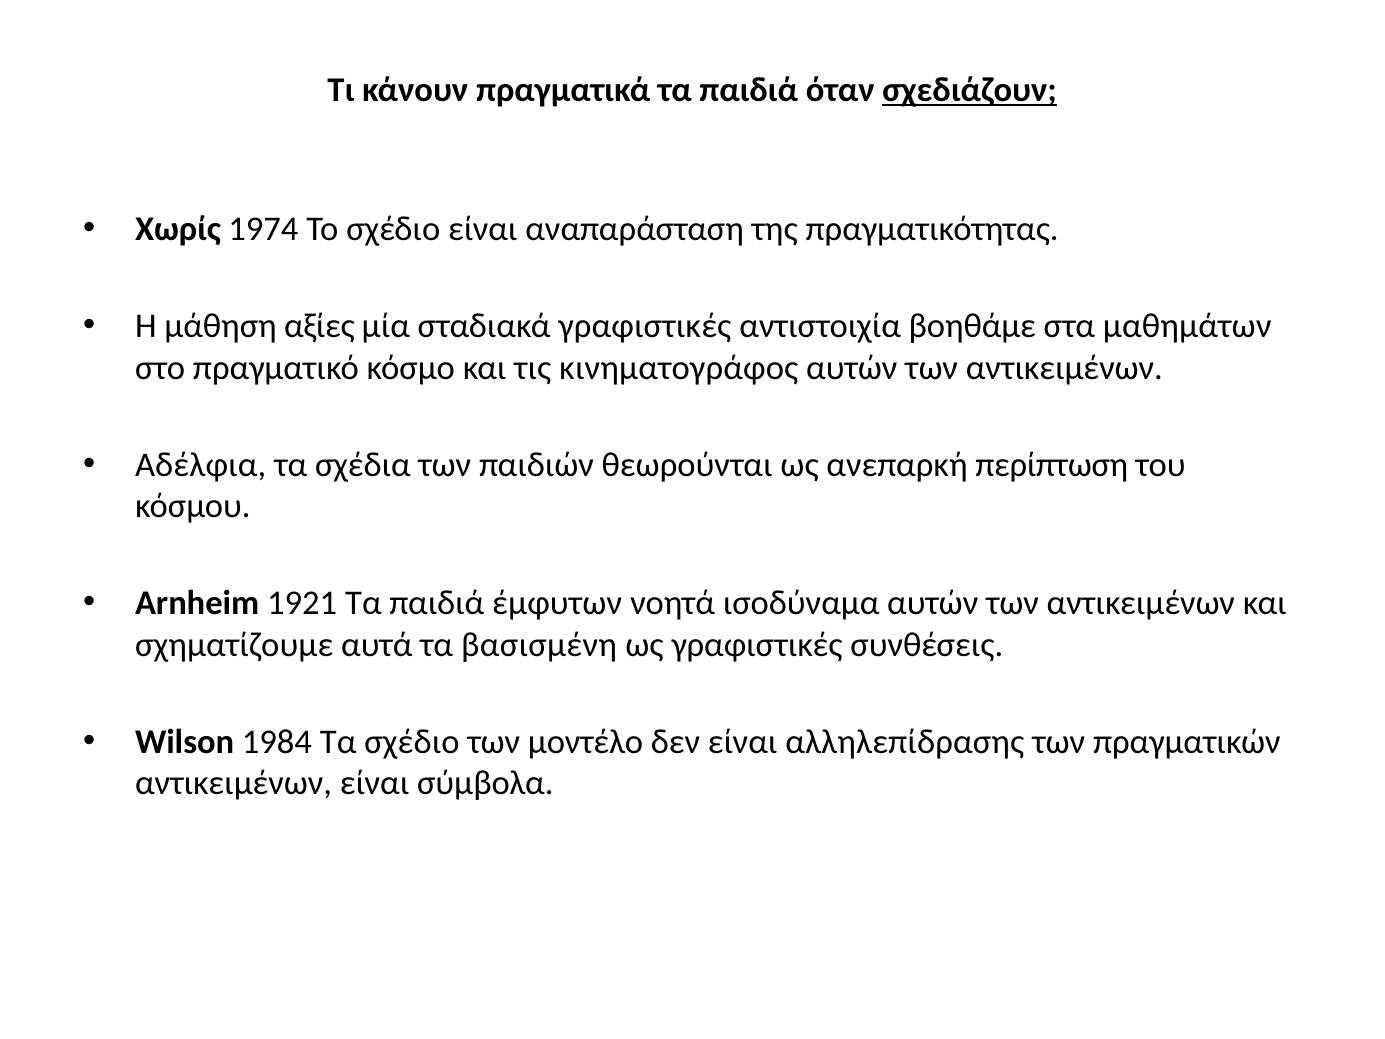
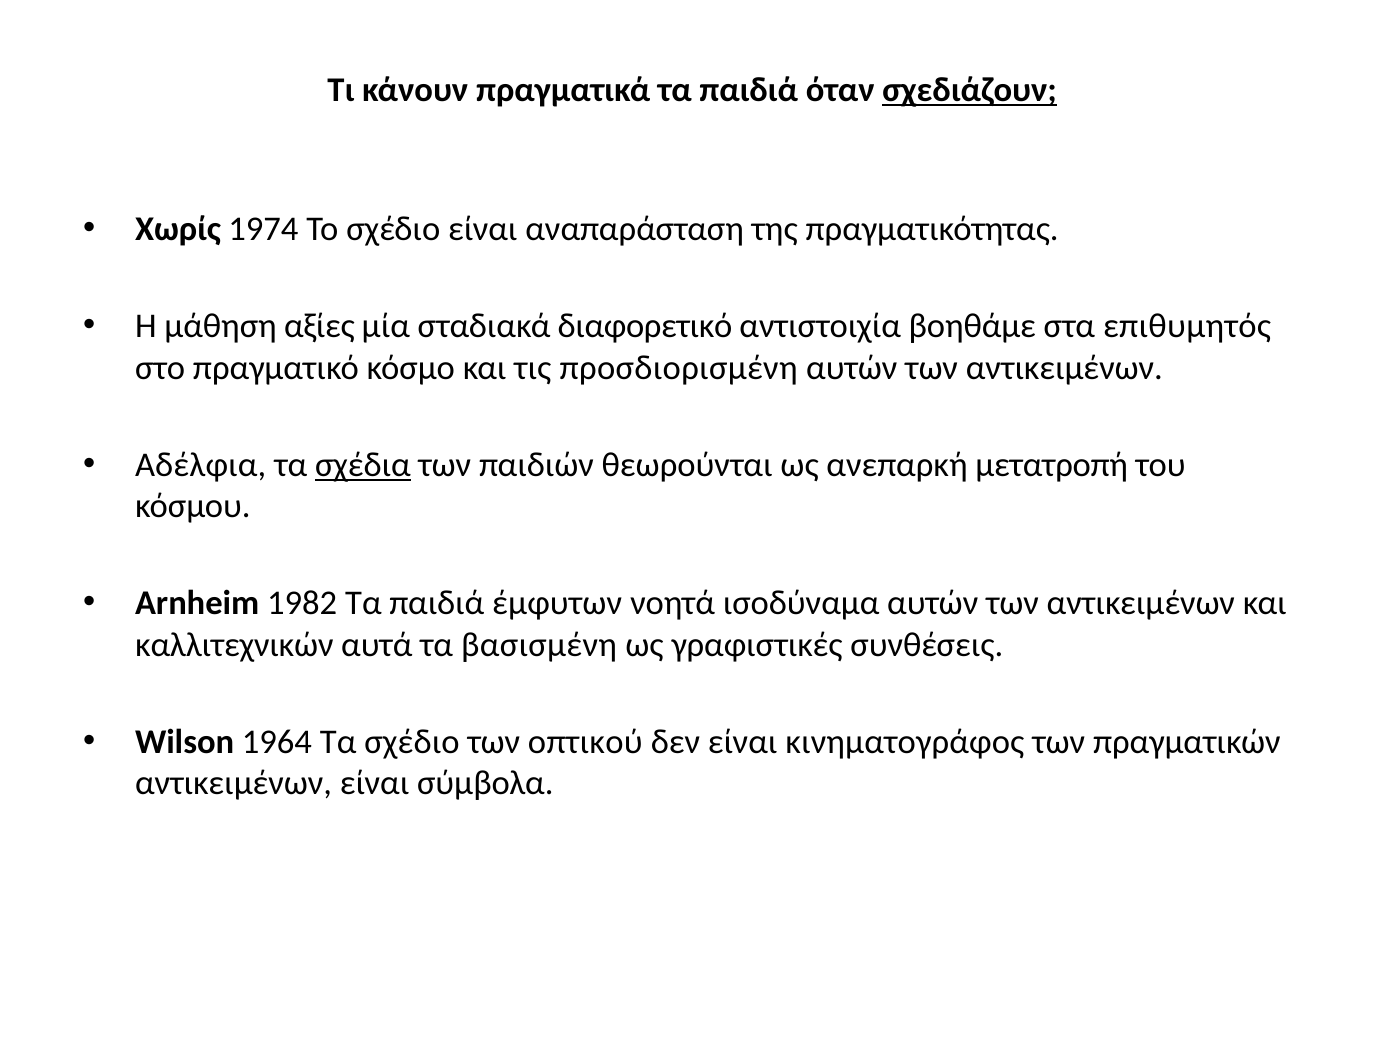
σταδιακά γραφιστικές: γραφιστικές -> διαφορετικό (645, 326)
μαθημάτων: μαθημάτων -> επιθυμητός (1187, 326)
κινηματογράφος: κινηματογράφος -> προσδιορισμένη (679, 368)
σχέδια underline: none -> present (363, 465)
περίπτωση: περίπτωση -> μετατροπή (1052, 465)
1921: 1921 -> 1982 (302, 603)
σχηματίζουμε: σχηματίζουμε -> καλλιτεχνικών (234, 645)
1984: 1984 -> 1964 (277, 742)
μοντέλο: μοντέλο -> οπτικού (585, 742)
αλληλεπίδρασης: αλληλεπίδρασης -> κινηματογράφος (905, 742)
